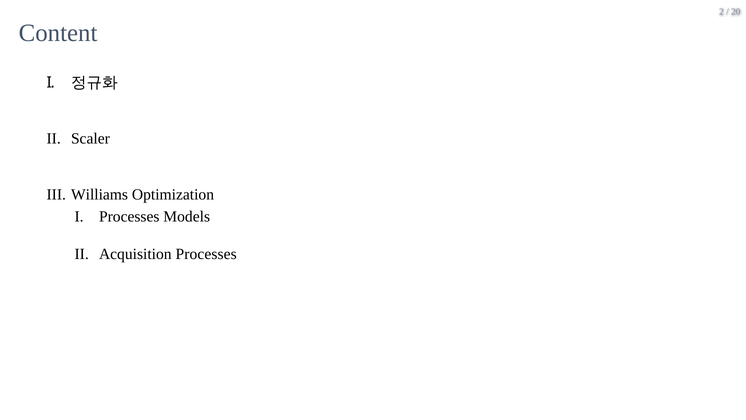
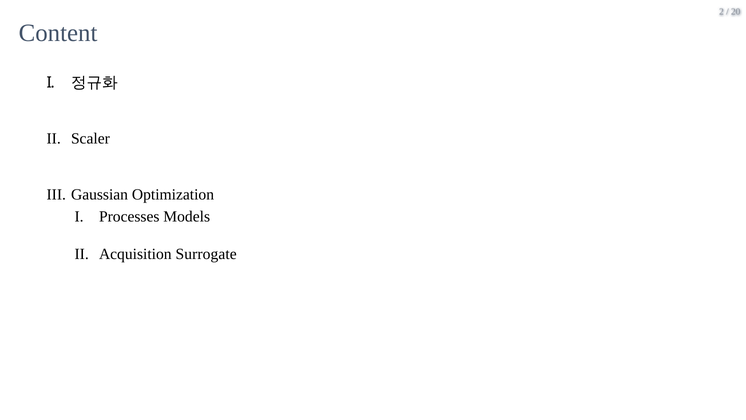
Williams: Williams -> Gaussian (100, 194)
Acquisition Processes: Processes -> Surrogate (206, 254)
